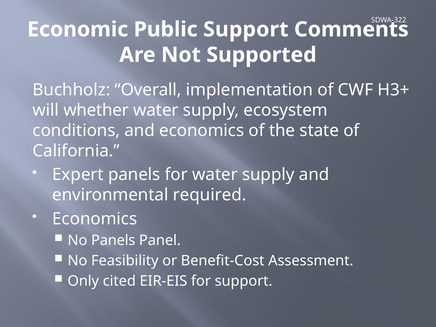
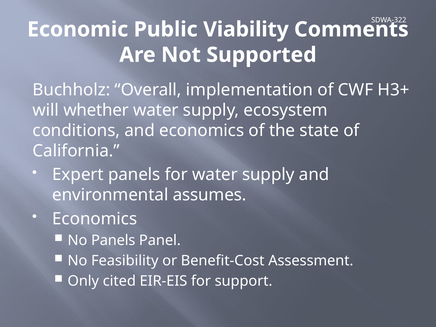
Public Support: Support -> Viability (246, 29)
required: required -> assumes (210, 195)
